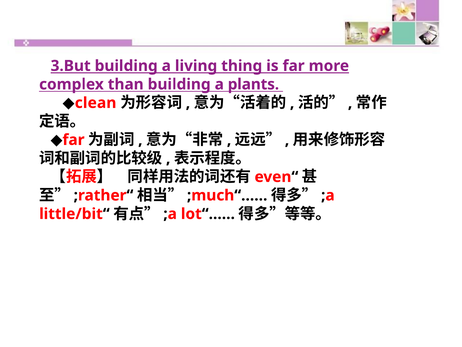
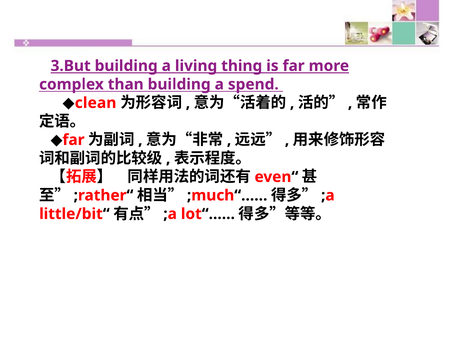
plants: plants -> spend (253, 84)
